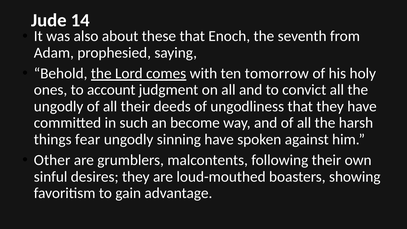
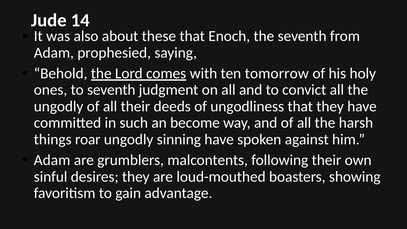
to account: account -> seventh (111, 90)
fear: fear -> roar (88, 139)
Other: Other -> Adam (52, 160)
